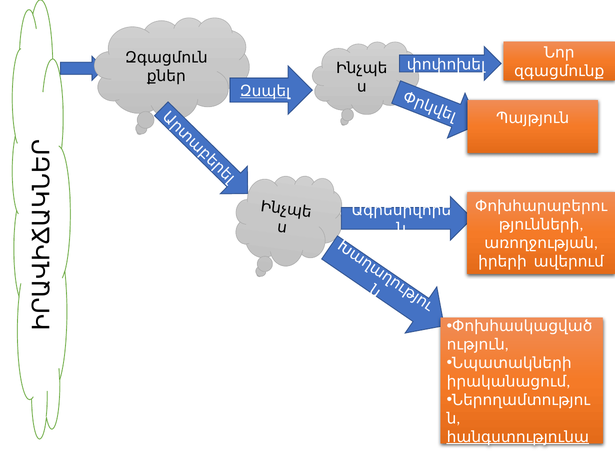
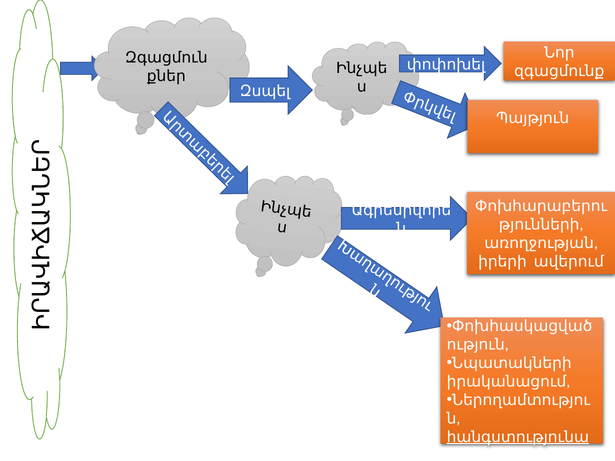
Զսպել underline: present -> none (265, 91)
